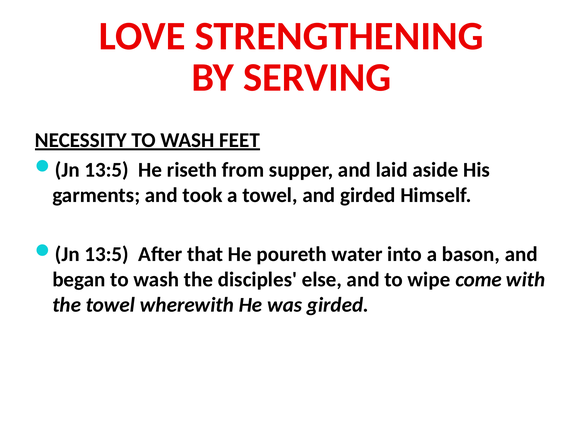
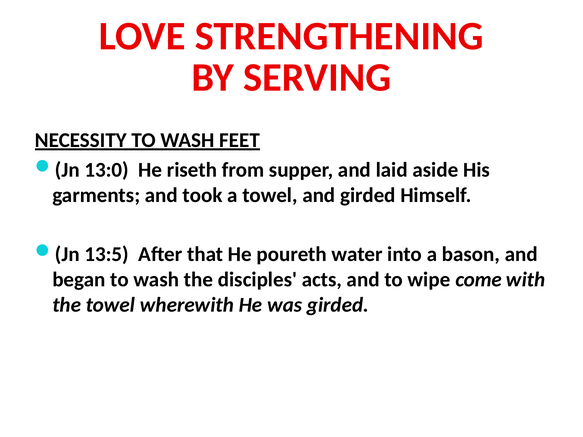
13:5: 13:5 -> 13:0 (107, 170)
else: else -> acts (322, 280)
